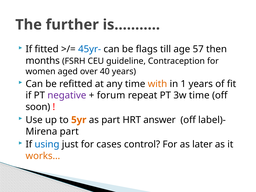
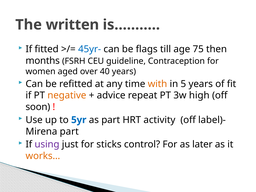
further: further -> written (72, 25)
57: 57 -> 75 (198, 49)
1: 1 -> 5 (183, 84)
negative colour: purple -> orange (67, 95)
forum: forum -> advice (111, 95)
3w time: time -> high (199, 95)
5yr colour: orange -> blue (79, 120)
answer: answer -> activity (159, 120)
using colour: blue -> purple (47, 144)
cases: cases -> sticks (109, 144)
